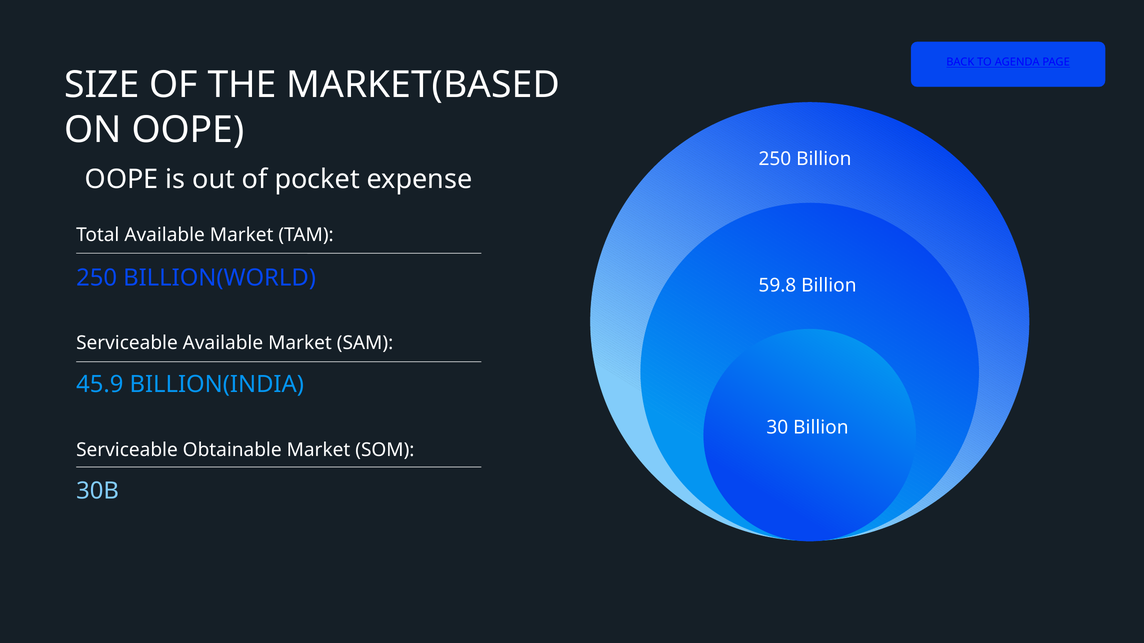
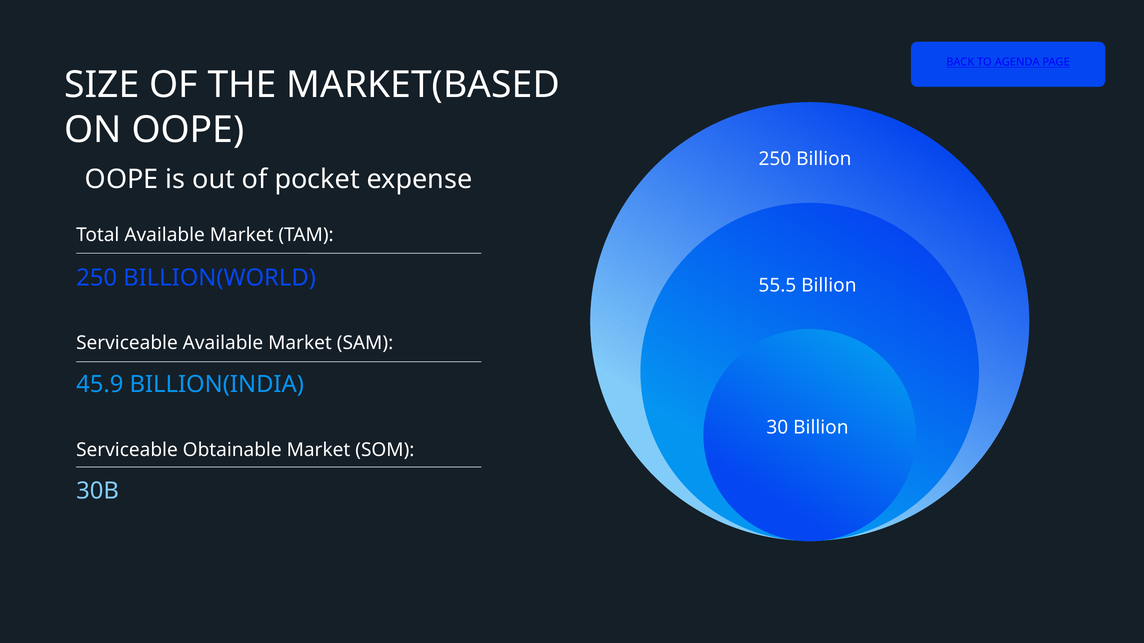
59.8: 59.8 -> 55.5 (777, 286)
